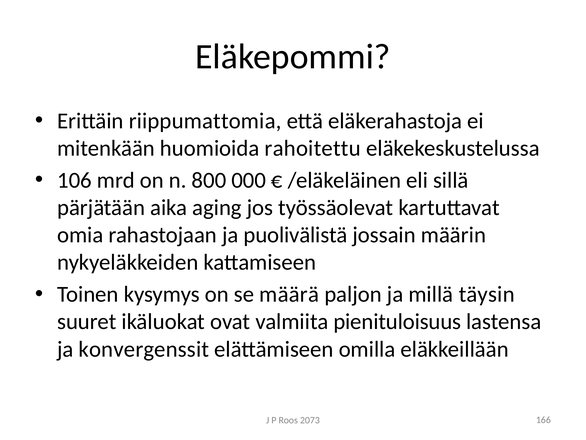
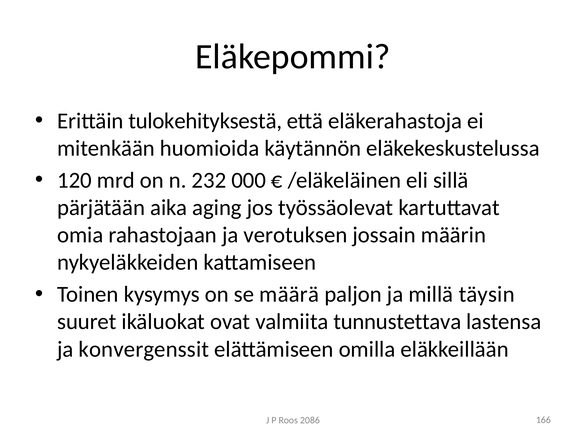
riippumattomia: riippumattomia -> tulokehityksestä (205, 121)
rahoitettu: rahoitettu -> käytännön (313, 148)
106: 106 -> 120 (74, 180)
800: 800 -> 232 (209, 180)
puolivälistä: puolivälistä -> verotuksen (295, 235)
pienituloisuus: pienituloisuus -> tunnustettava (397, 321)
2073: 2073 -> 2086 (310, 420)
